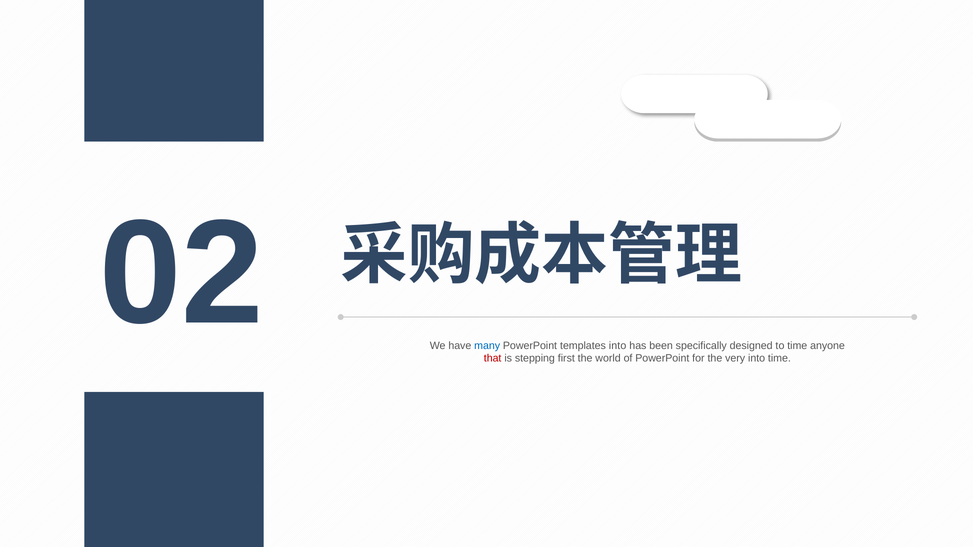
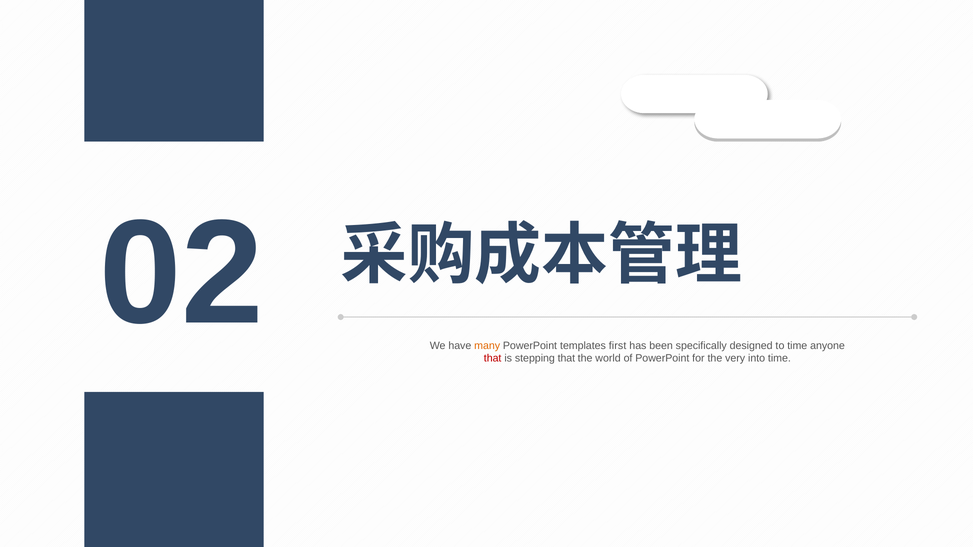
many colour: blue -> orange (487, 346)
templates into: into -> first (618, 346)
stepping first: first -> that (566, 359)
